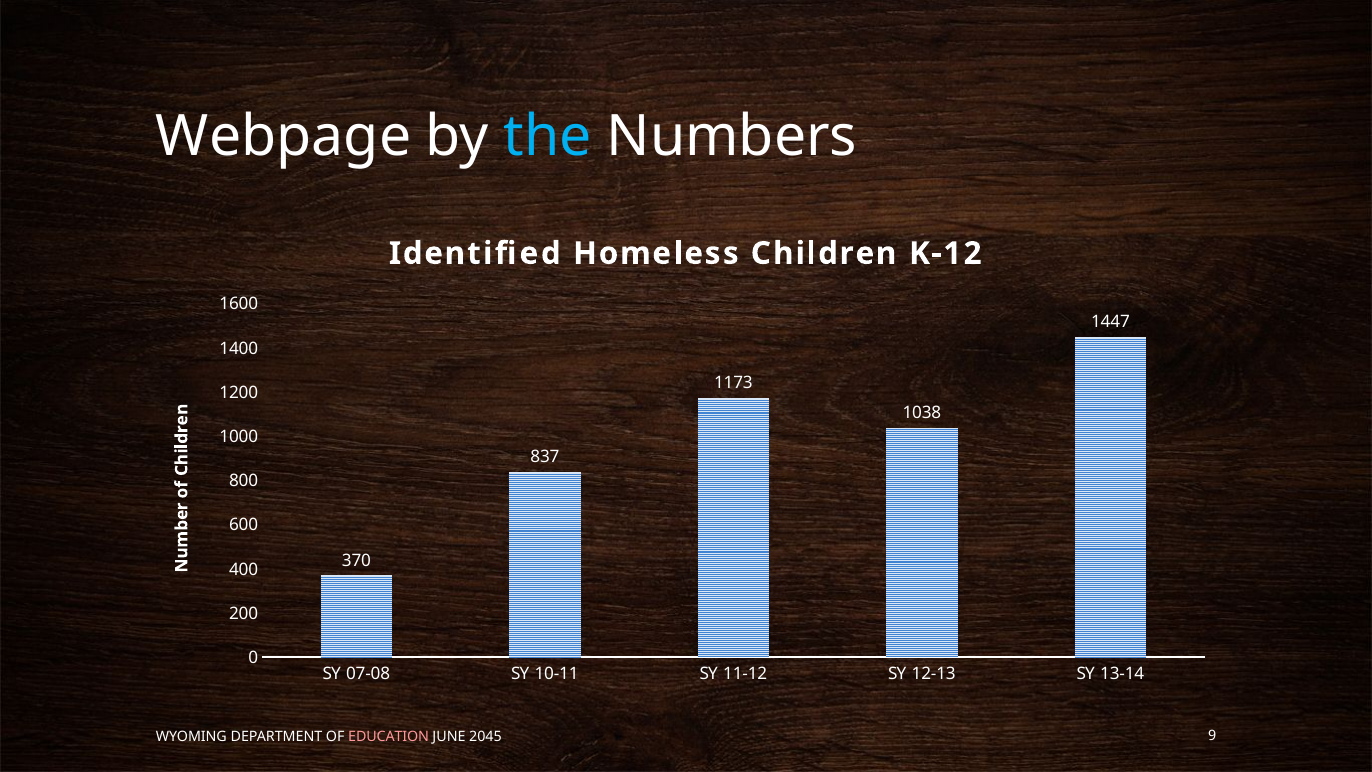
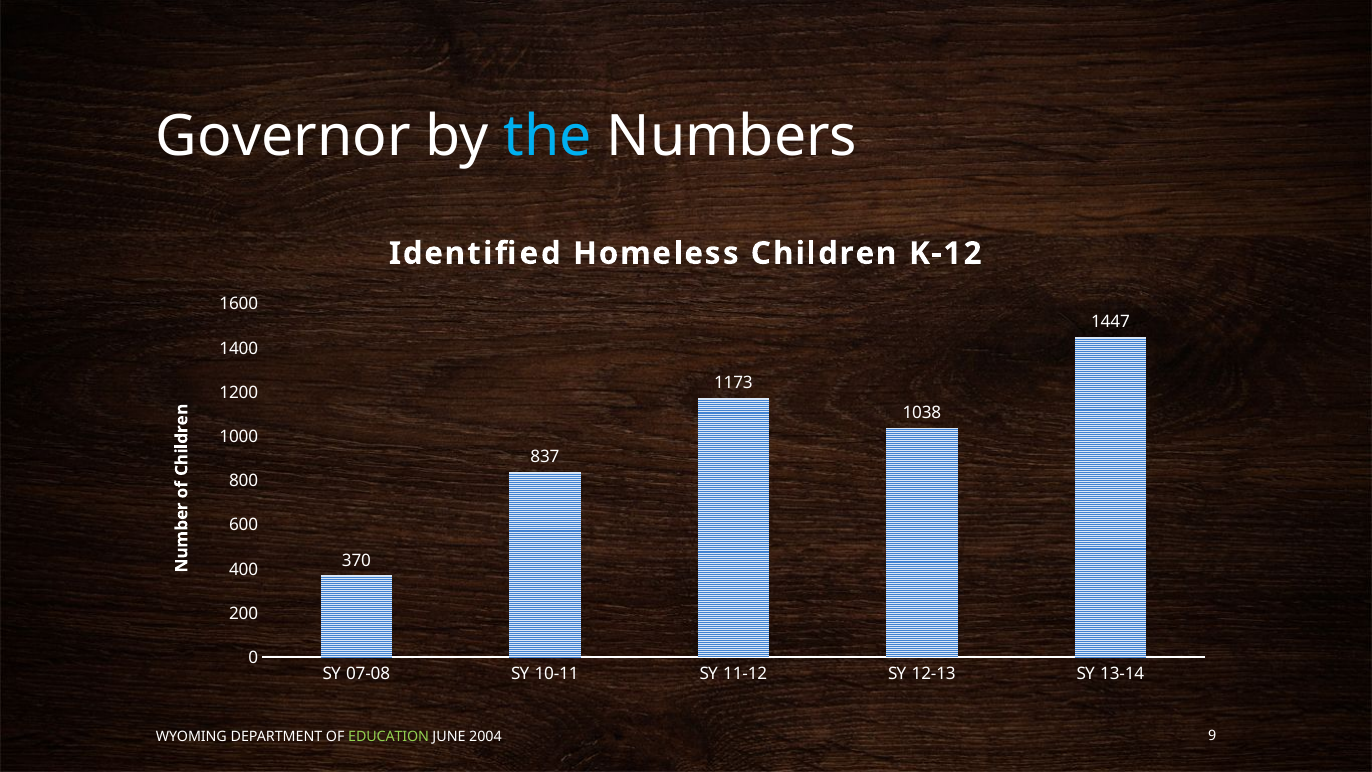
Webpage: Webpage -> Governor (284, 137)
EDUCATION colour: pink -> light green (389, 737)
2045: 2045 -> 2004 (486, 737)
